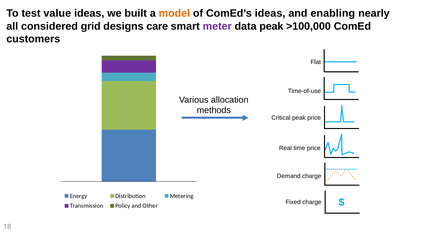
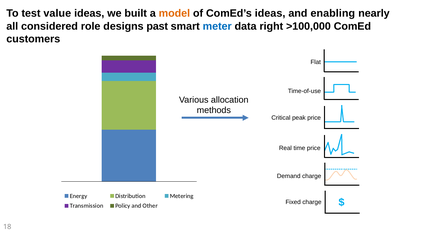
grid: grid -> role (91, 26)
care: care -> past (157, 26)
meter colour: purple -> blue (217, 26)
data peak: peak -> right (271, 26)
